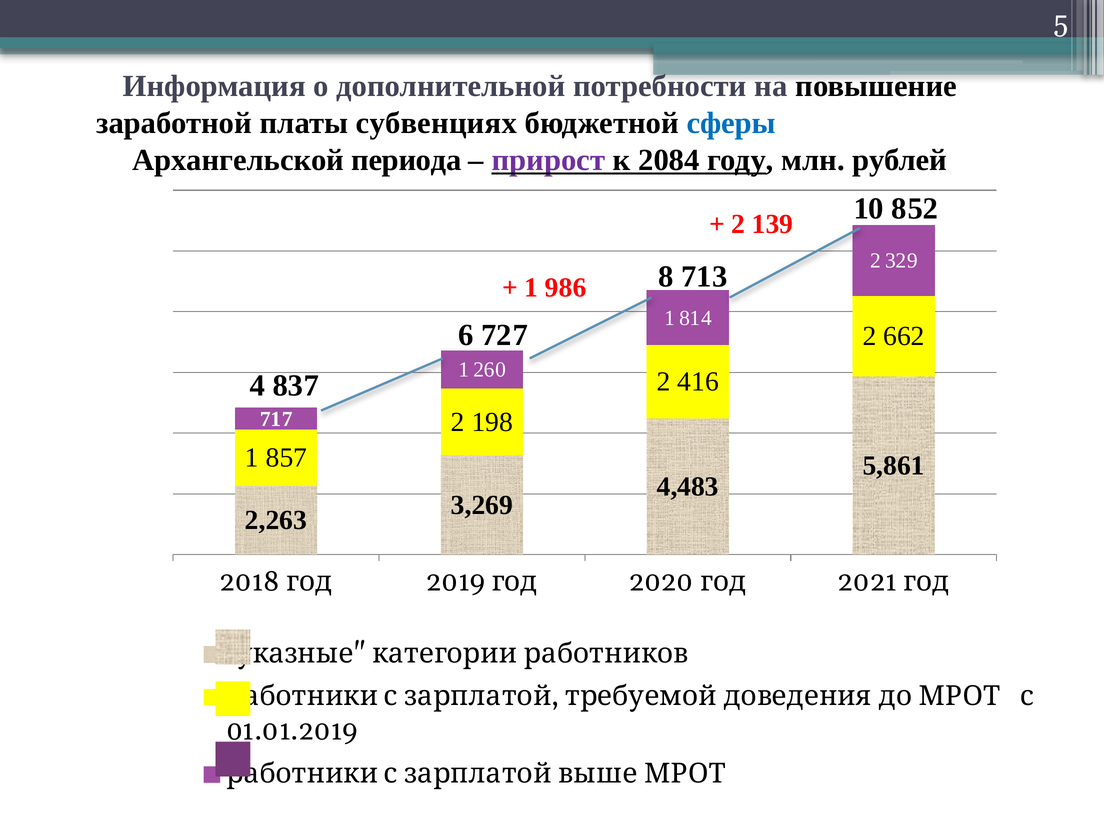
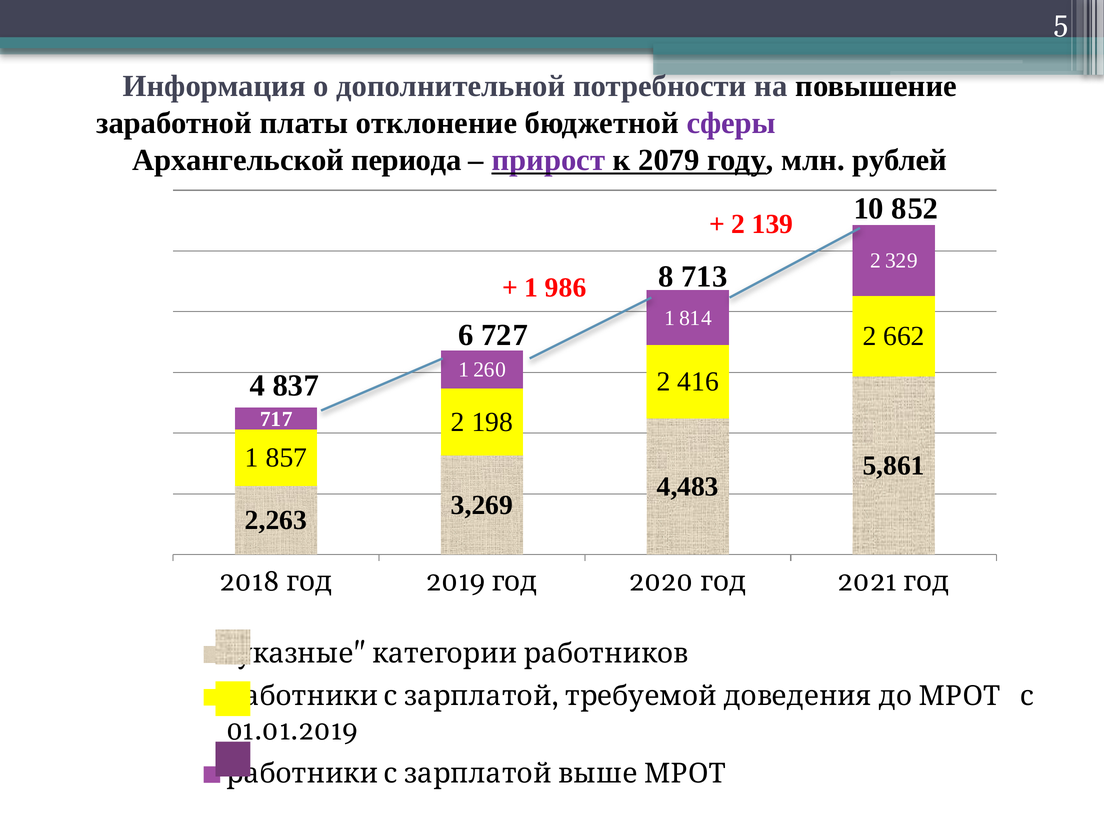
субвенциях: субвенциях -> отклонение (436, 123)
сферы colour: blue -> purple (731, 123)
2084: 2084 -> 2079 (669, 160)
